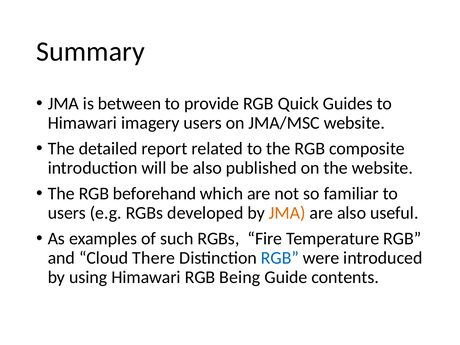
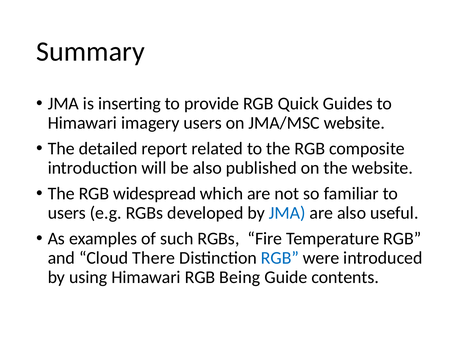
between: between -> inserting (130, 104)
beforehand: beforehand -> widespread (155, 194)
JMA colour: orange -> blue (287, 213)
